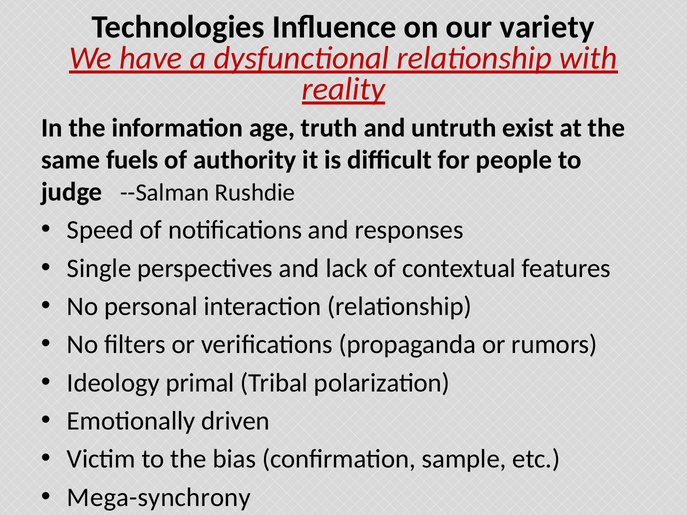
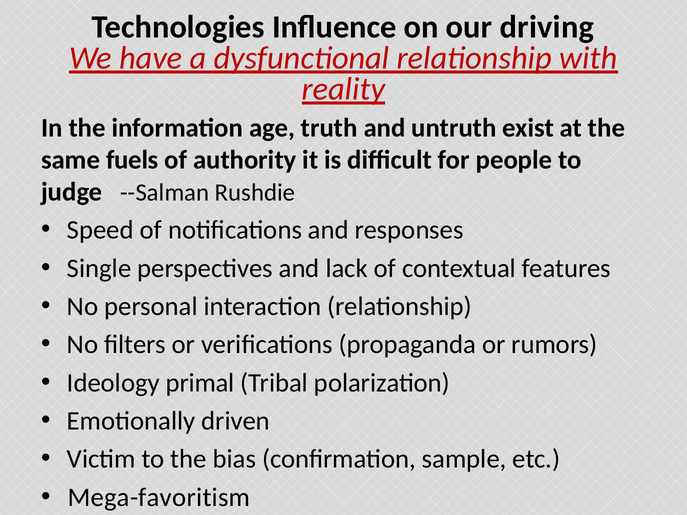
variety: variety -> driving (547, 27)
Mega-synchrony: Mega-synchrony -> Mega-favoritism (159, 498)
